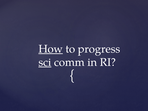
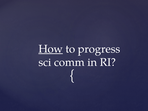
sci underline: present -> none (45, 62)
